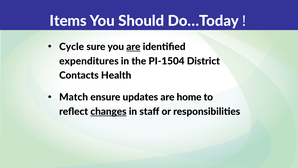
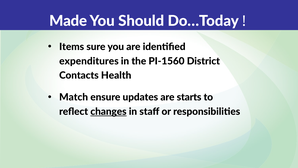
Items: Items -> Made (68, 21)
Cycle: Cycle -> Items (72, 47)
are underline: present -> none (133, 47)
PI-1504: PI-1504 -> PI-1560 (167, 61)
home: home -> starts (189, 97)
